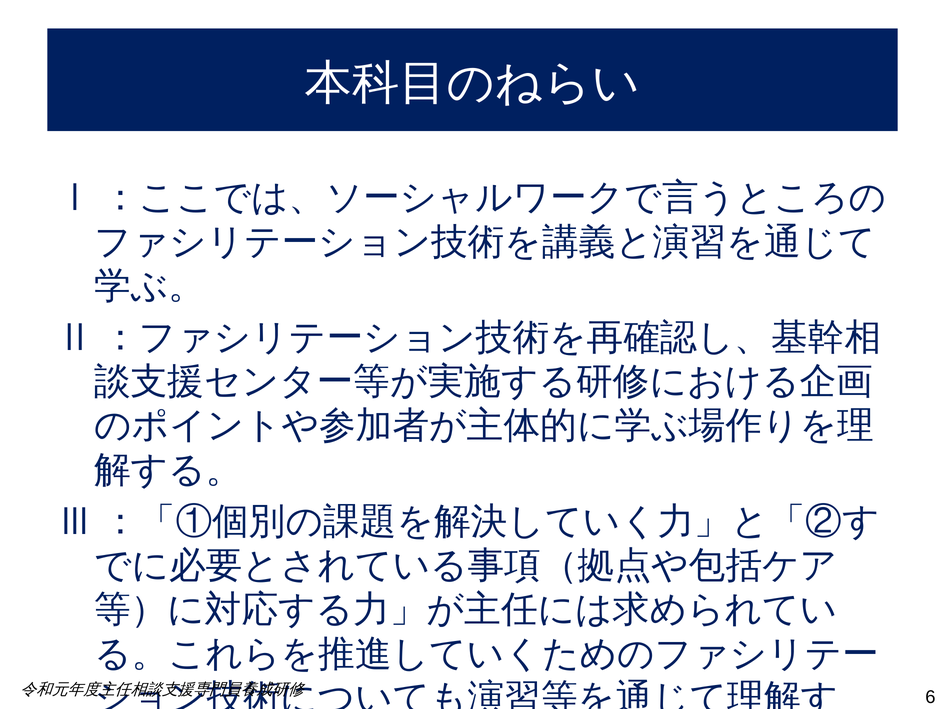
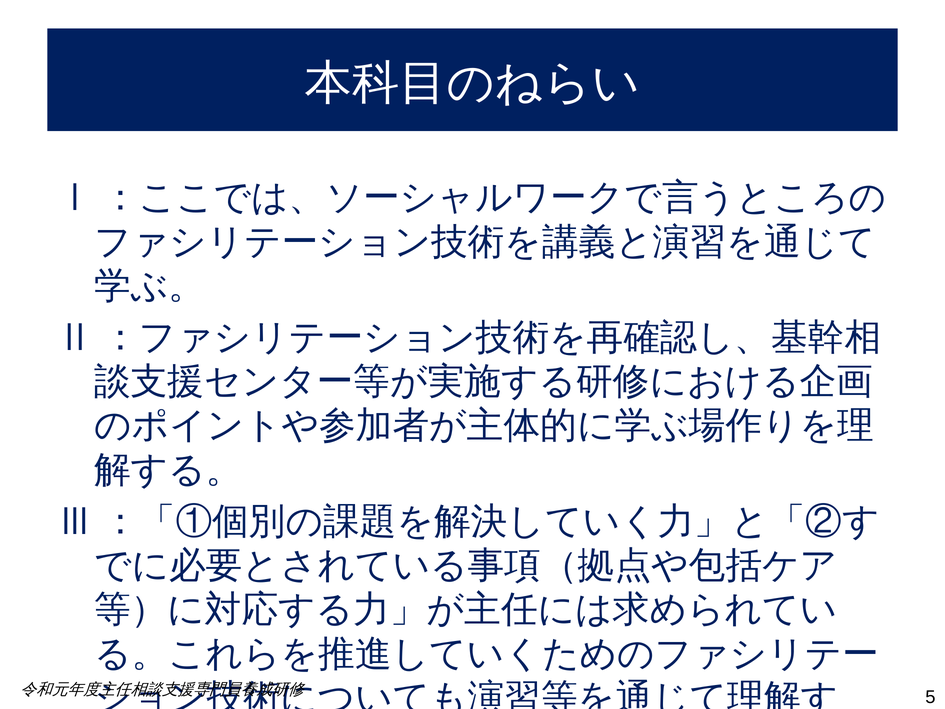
6: 6 -> 5 (930, 697)
